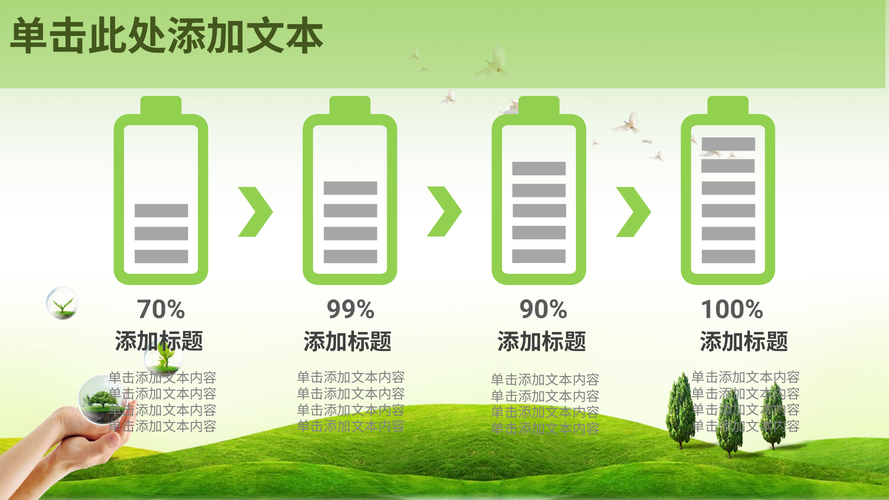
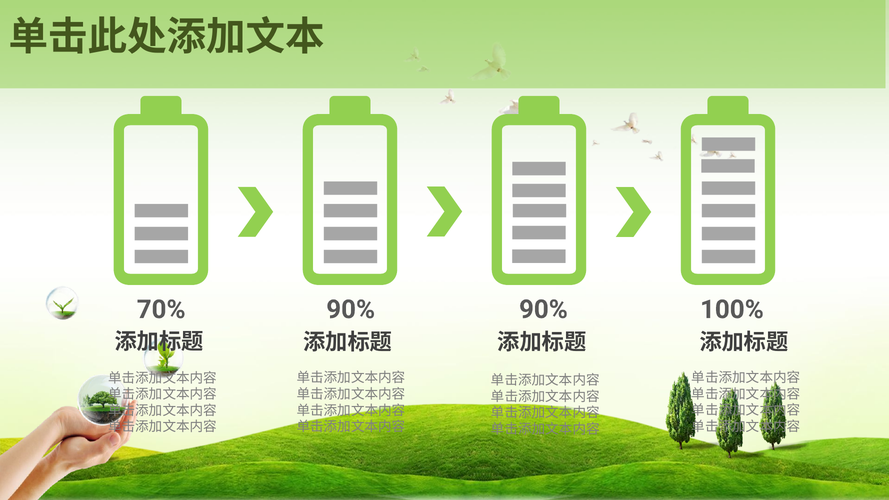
70% 99%: 99% -> 90% (351, 310)
